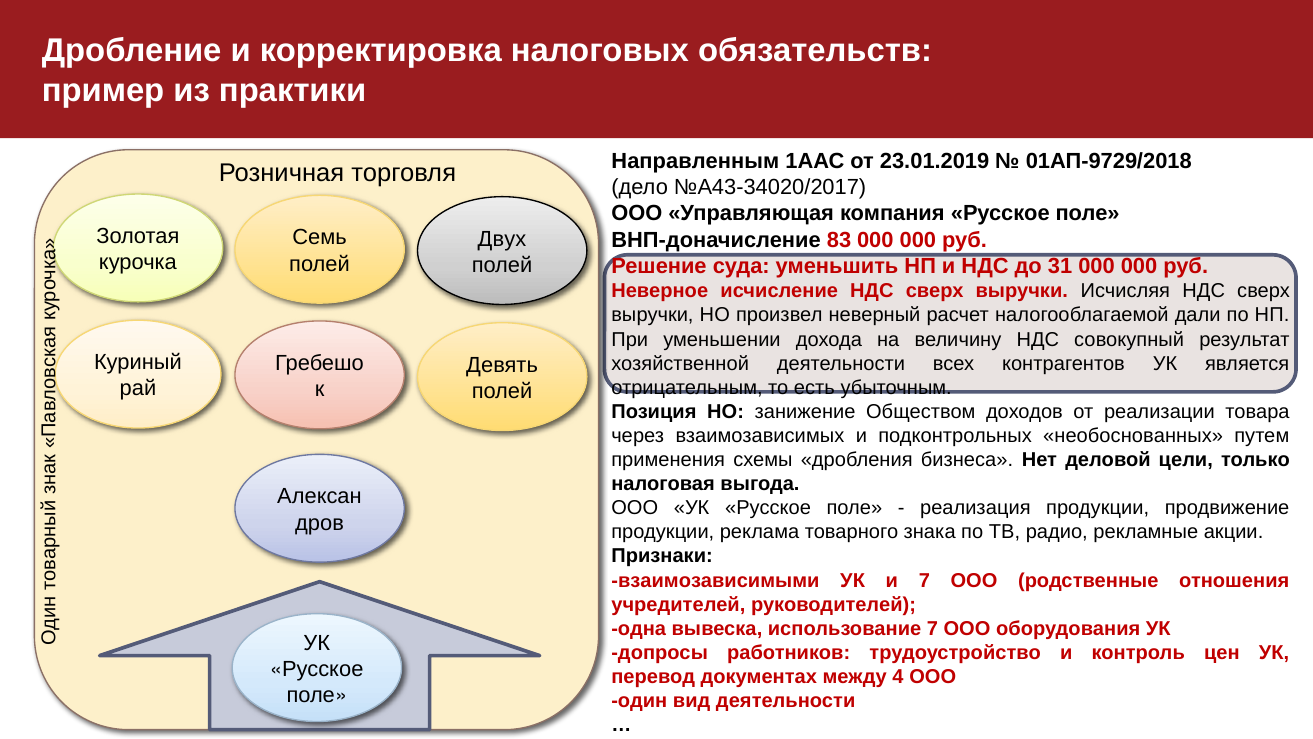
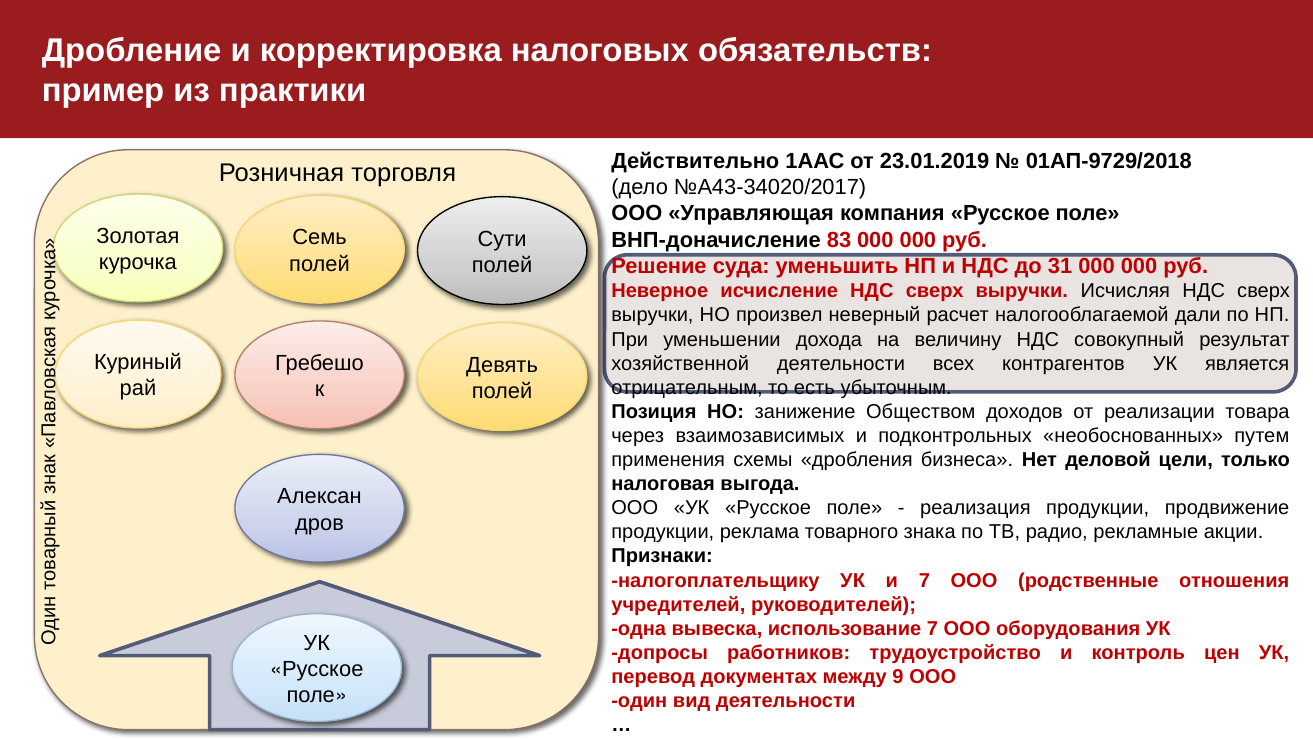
Направленным: Направленным -> Действительно (695, 161)
Двух: Двух -> Сути (502, 239)
взаимозависимыми: взаимозависимыми -> налогоплательщику (715, 580)
4: 4 -> 9 (898, 676)
